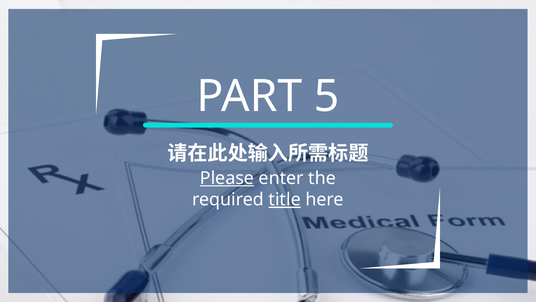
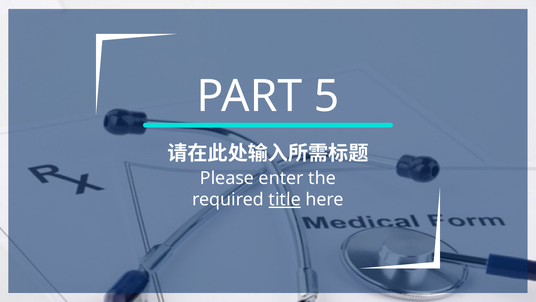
Please underline: present -> none (227, 178)
